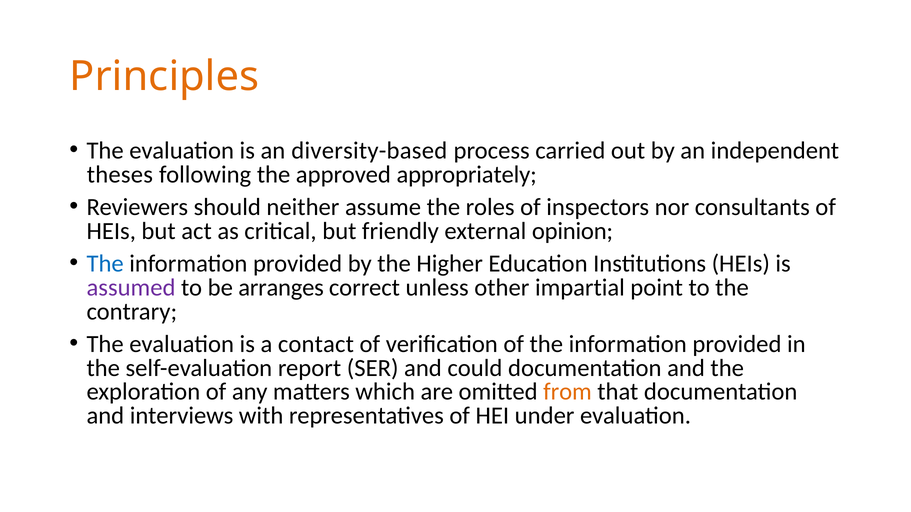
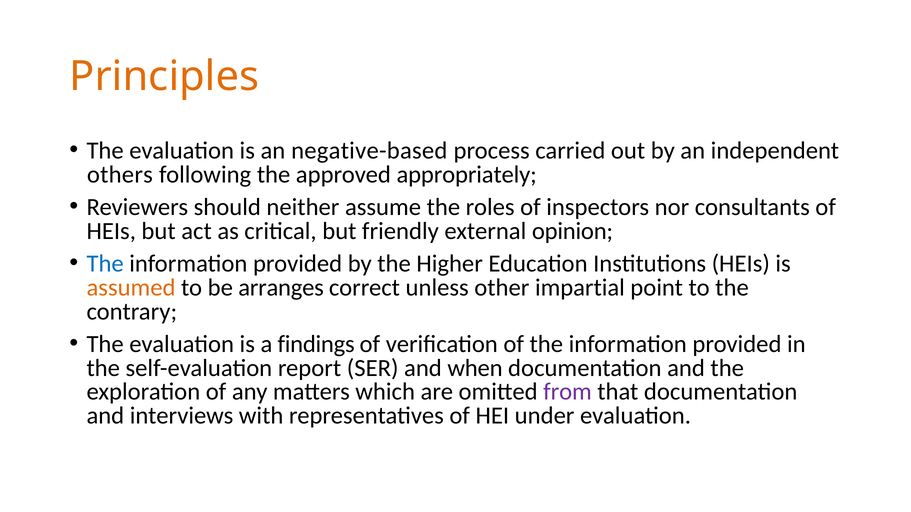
diversity-based: diversity-based -> negative-based (369, 151)
theses: theses -> others (120, 175)
assumed colour: purple -> orange (131, 288)
contact: contact -> findings (316, 344)
could: could -> when (475, 368)
from colour: orange -> purple (567, 392)
